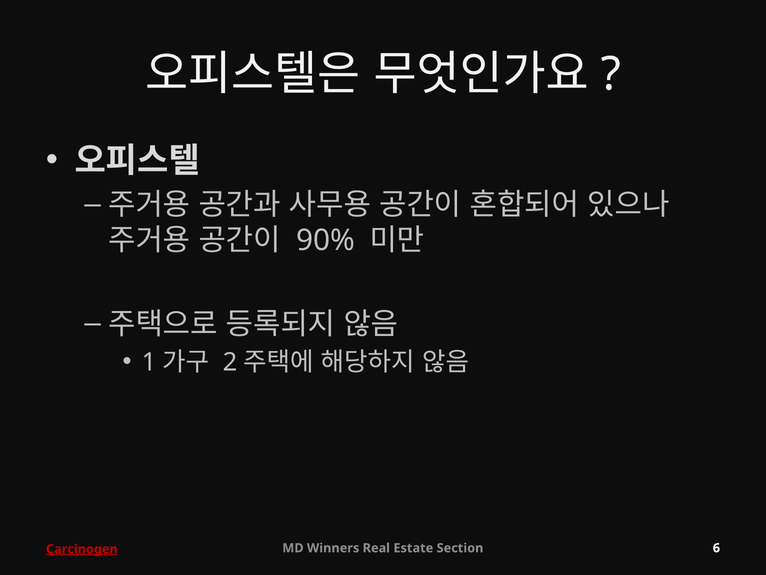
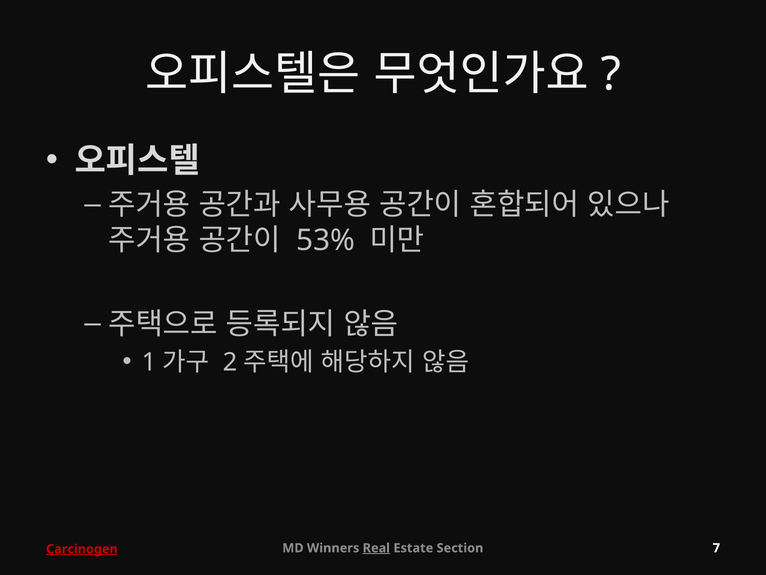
90%: 90% -> 53% (325, 240)
Real underline: none -> present (376, 548)
6: 6 -> 7 (716, 548)
